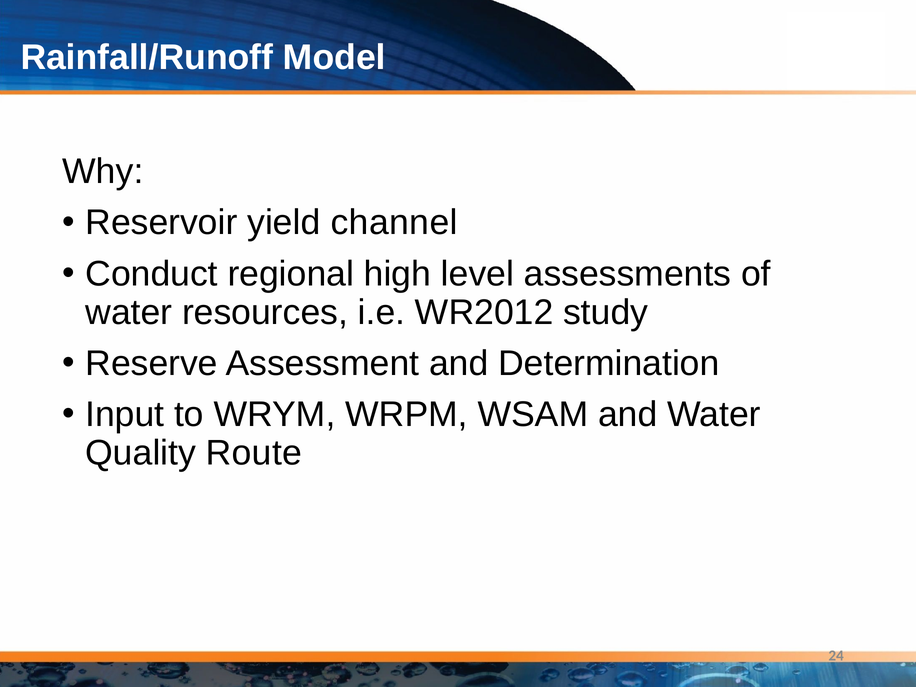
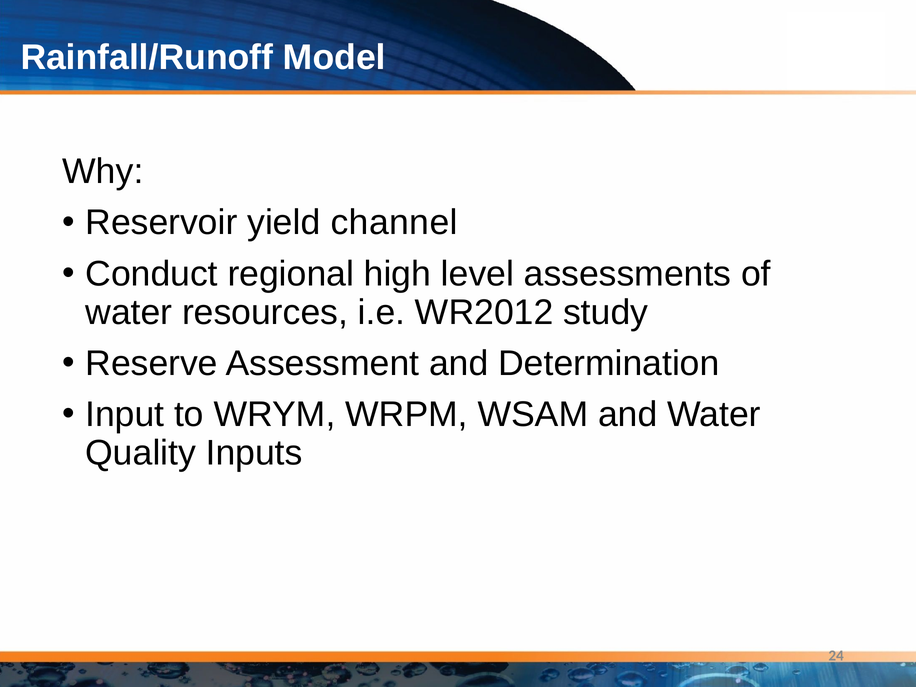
Route: Route -> Inputs (254, 453)
